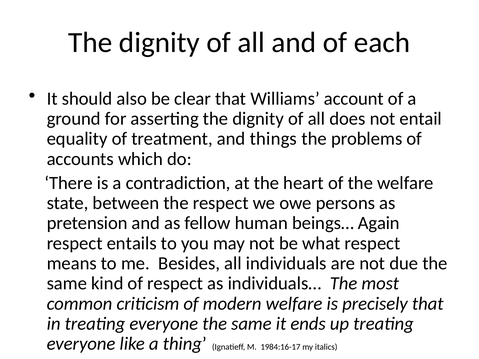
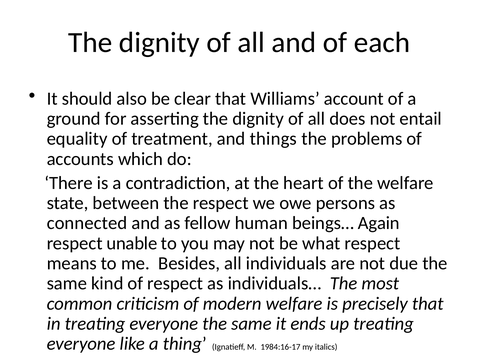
pretension: pretension -> connected (87, 223)
entails: entails -> unable (132, 243)
